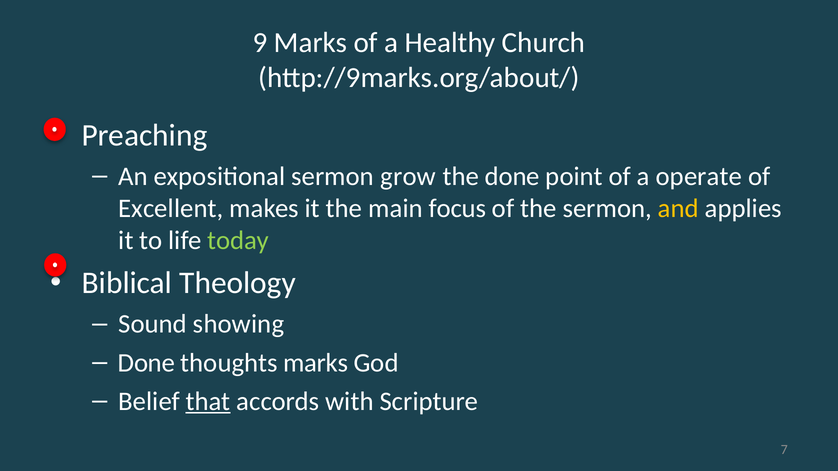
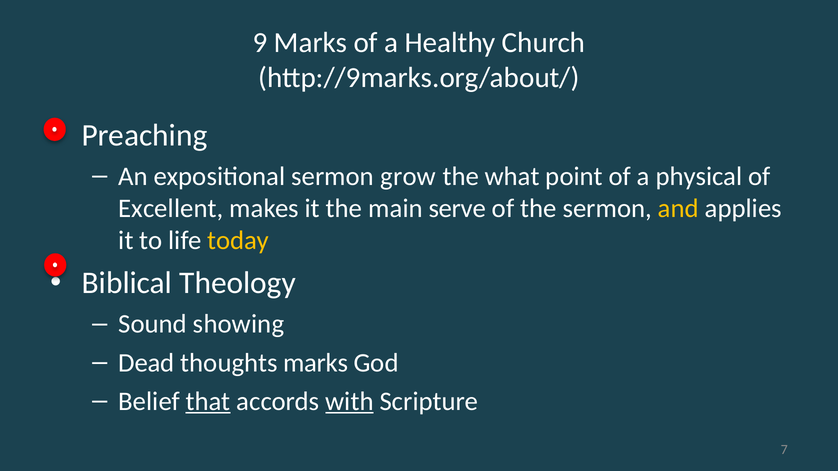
the done: done -> what (512, 176)
operate: operate -> physical (699, 176)
focus: focus -> serve (457, 208)
today colour: light green -> yellow (238, 241)
Done: Done -> Dead (146, 363)
with underline: none -> present (349, 402)
